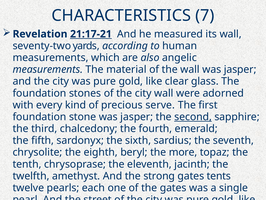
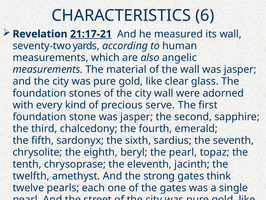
7: 7 -> 6 (205, 16)
second underline: present -> none (193, 117)
the more: more -> pearl (183, 152)
tents: tents -> think (219, 176)
